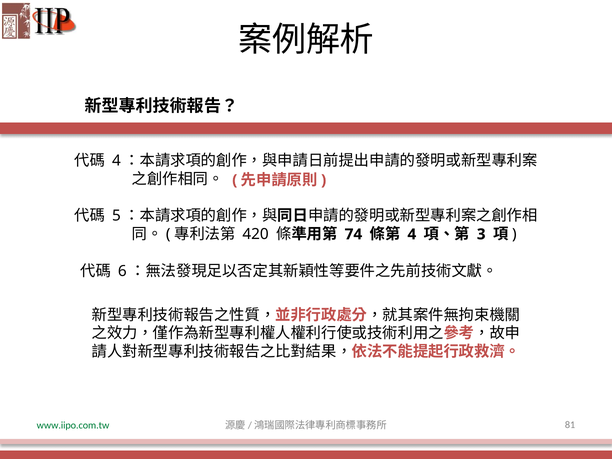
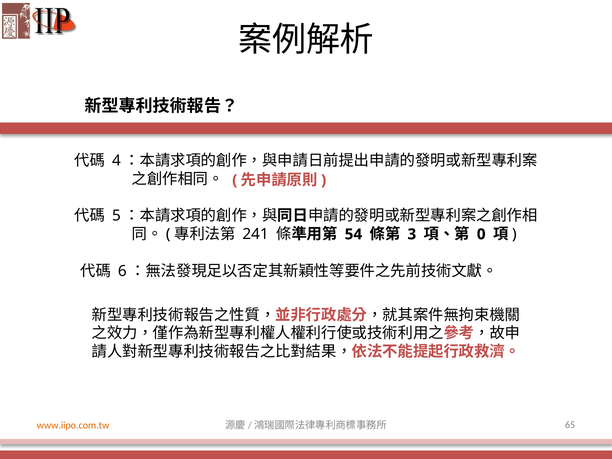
420: 420 -> 241 (256, 234)
74: 74 -> 54 (353, 234)
4: 4 -> 3 (412, 234)
3: 3 -> 0 (481, 234)
www.iipo.com.tw colour: green -> orange (73, 425)
81: 81 -> 65 (570, 425)
